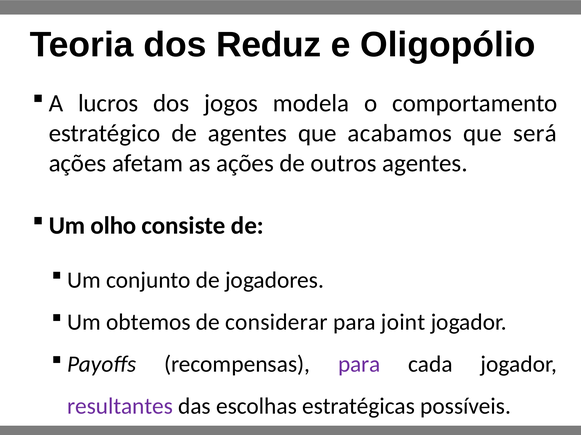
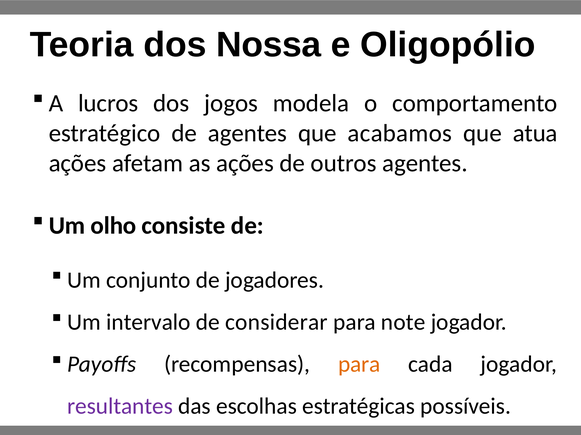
Reduz: Reduz -> Nossa (269, 45)
será: será -> atua (535, 133)
obtemos: obtemos -> intervalo (148, 323)
joint: joint -> note (403, 323)
para colour: purple -> orange (359, 365)
